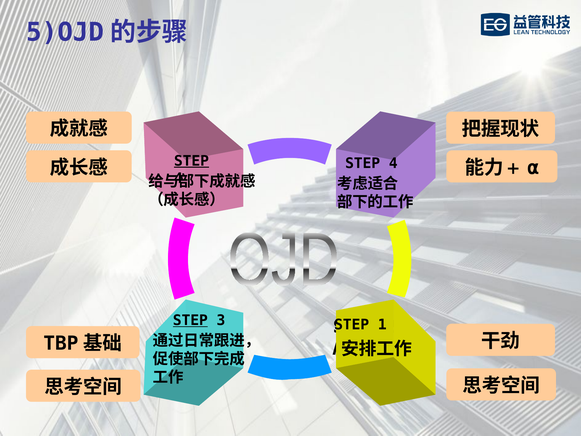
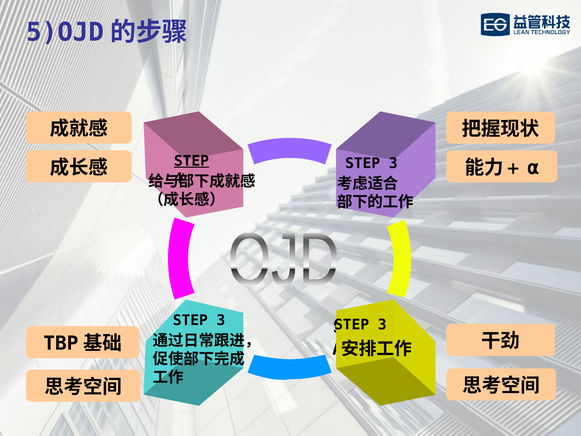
4: 4 -> 3 (393, 163)
STEP underline: present -> none (190, 320)
1: 1 -> 3 (382, 325)
